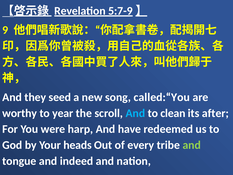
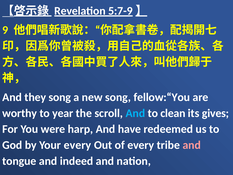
they seed: seed -> song (60, 97)
called:“You: called:“You -> fellow:“You (162, 97)
after: after -> gives (215, 113)
Your heads: heads -> every (77, 145)
and colour: light green -> pink (192, 145)
